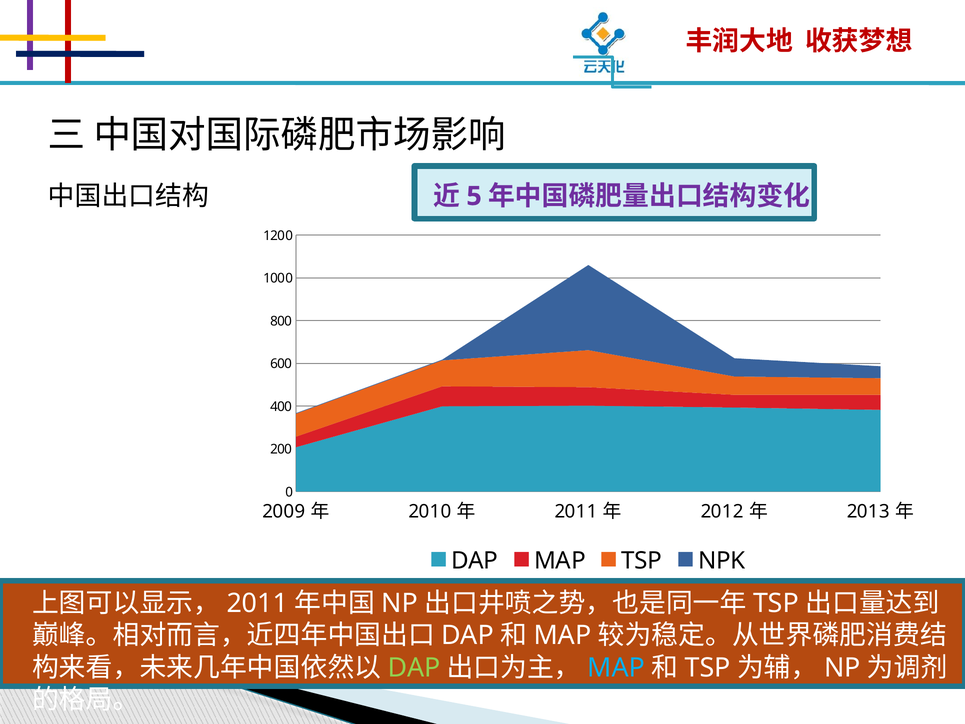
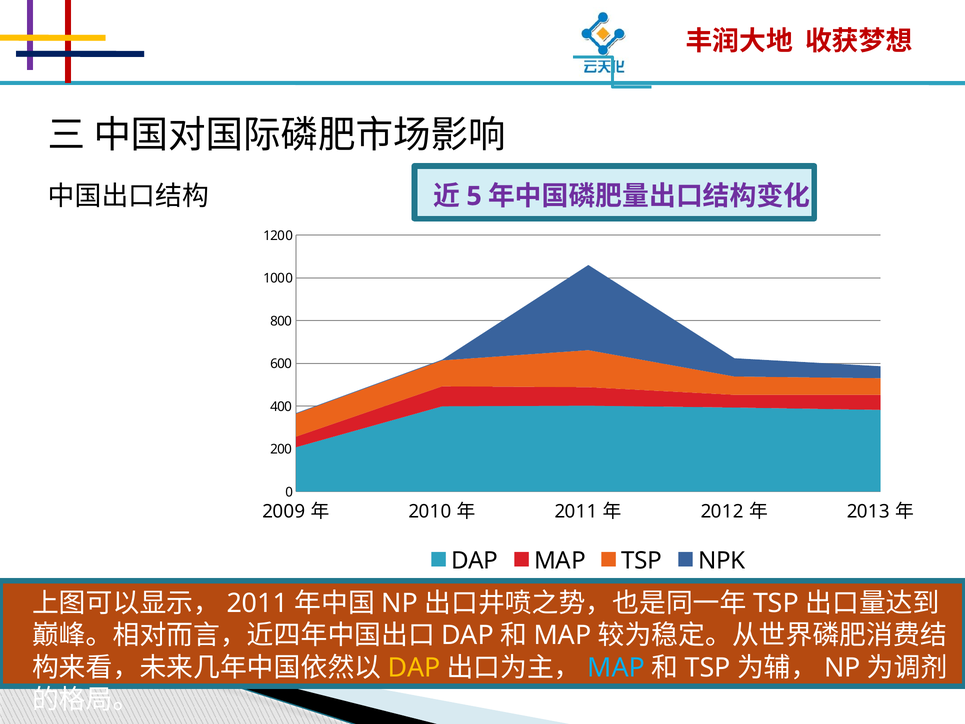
DAP colour: light green -> yellow (414, 668)
